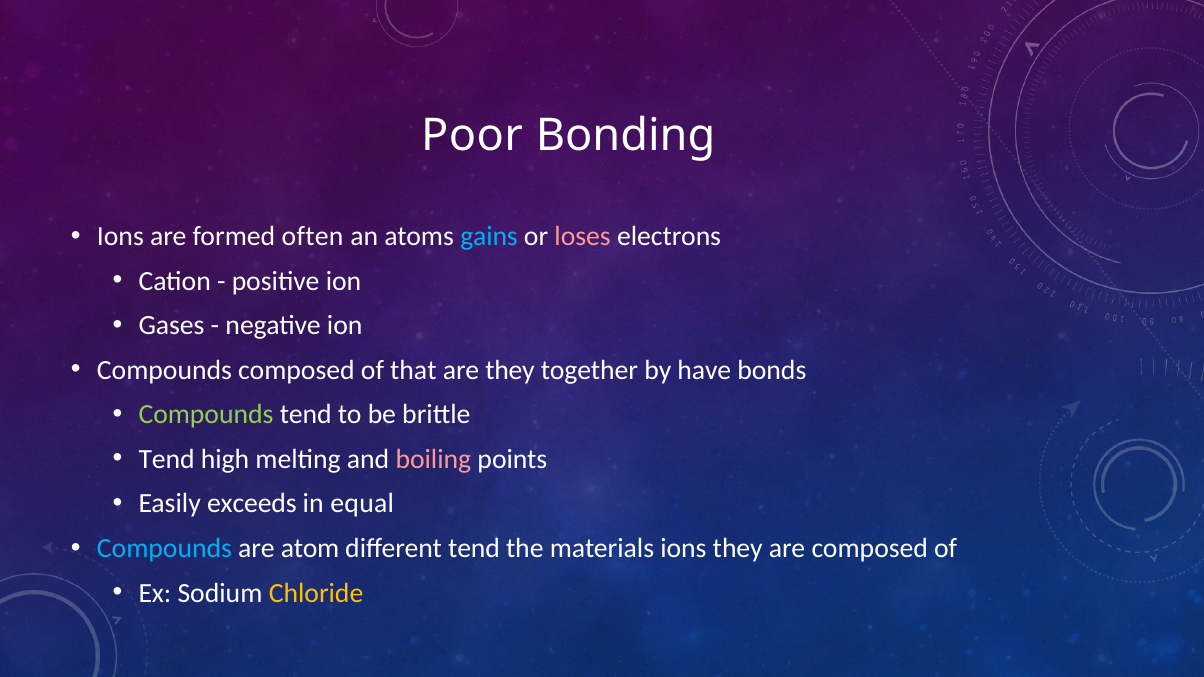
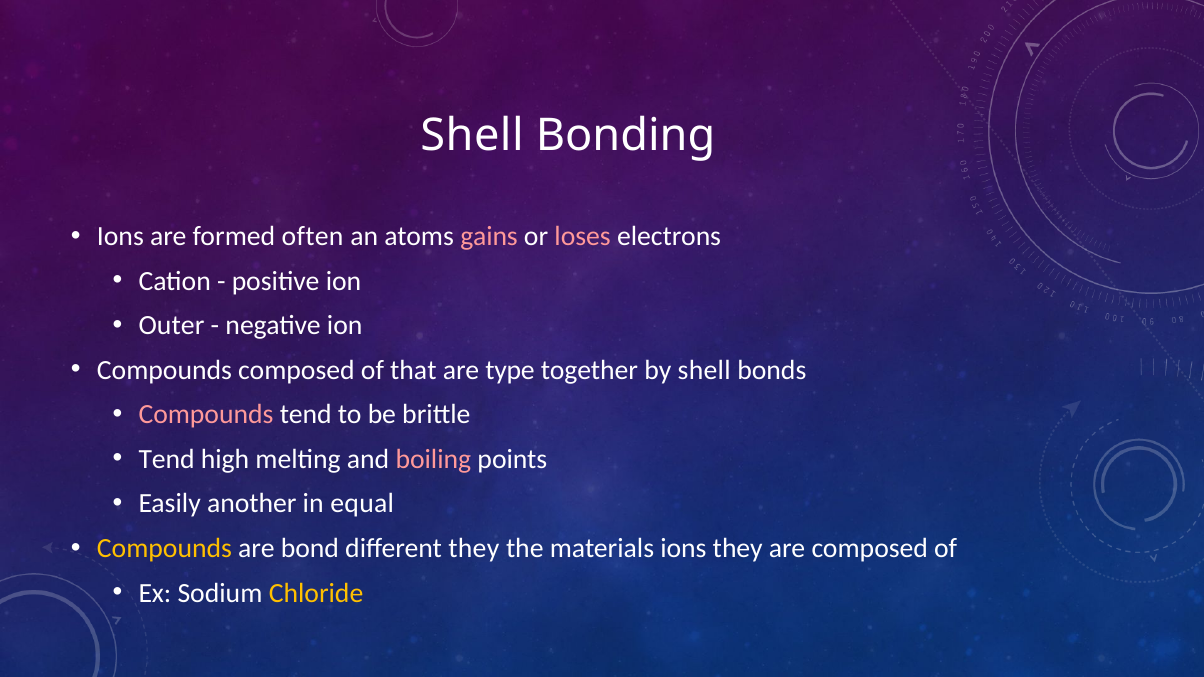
Poor: Poor -> Shell (472, 135)
gains colour: light blue -> pink (489, 237)
Gases: Gases -> Outer (171, 326)
are they: they -> type (510, 370)
by have: have -> shell (704, 370)
Compounds colour: light green -> pink (206, 415)
exceeds: exceeds -> another (252, 504)
Compounds colour: light blue -> yellow (164, 549)
atom: atom -> bond (310, 549)
different tend: tend -> they (474, 549)
